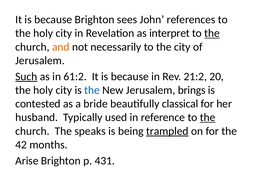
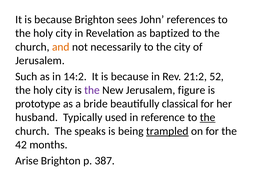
interpret: interpret -> baptized (169, 33)
the underline: present -> none (212, 33)
Such underline: present -> none (26, 76)
61:2: 61:2 -> 14:2 (75, 76)
20: 20 -> 52 (217, 76)
the colour: blue -> purple (92, 90)
brings: brings -> figure (192, 90)
contested: contested -> prototype (38, 104)
431: 431 -> 387 (105, 161)
